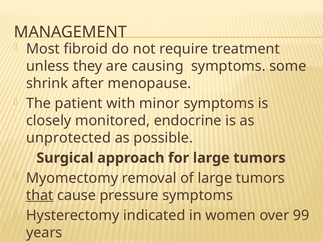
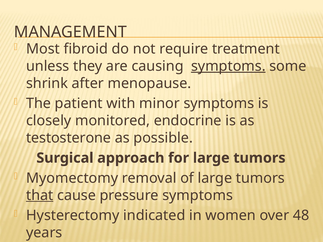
symptoms underline: none -> present (228, 66)
unprotected: unprotected -> testosterone (69, 138)
99: 99 -> 48 (301, 216)
